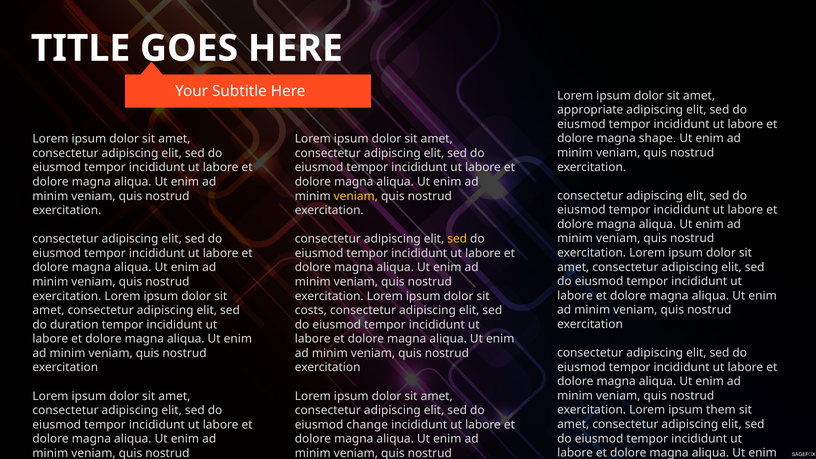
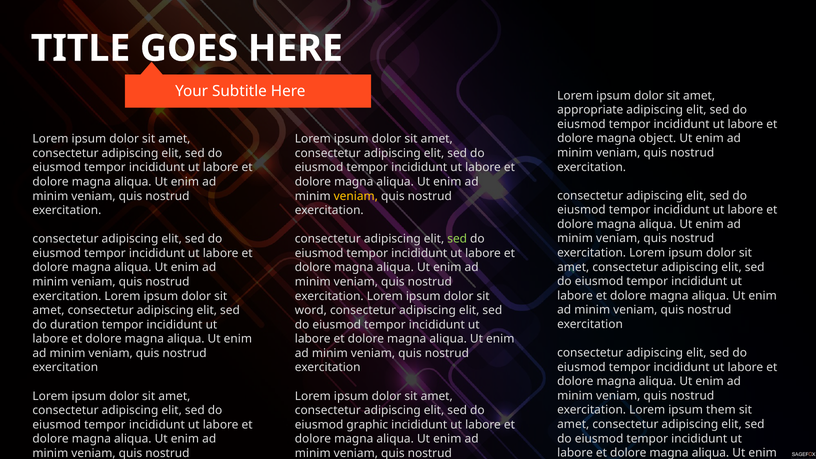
shape: shape -> object (658, 139)
sed colour: yellow -> light green (457, 239)
costs: costs -> word (311, 310)
change: change -> graphic (367, 425)
